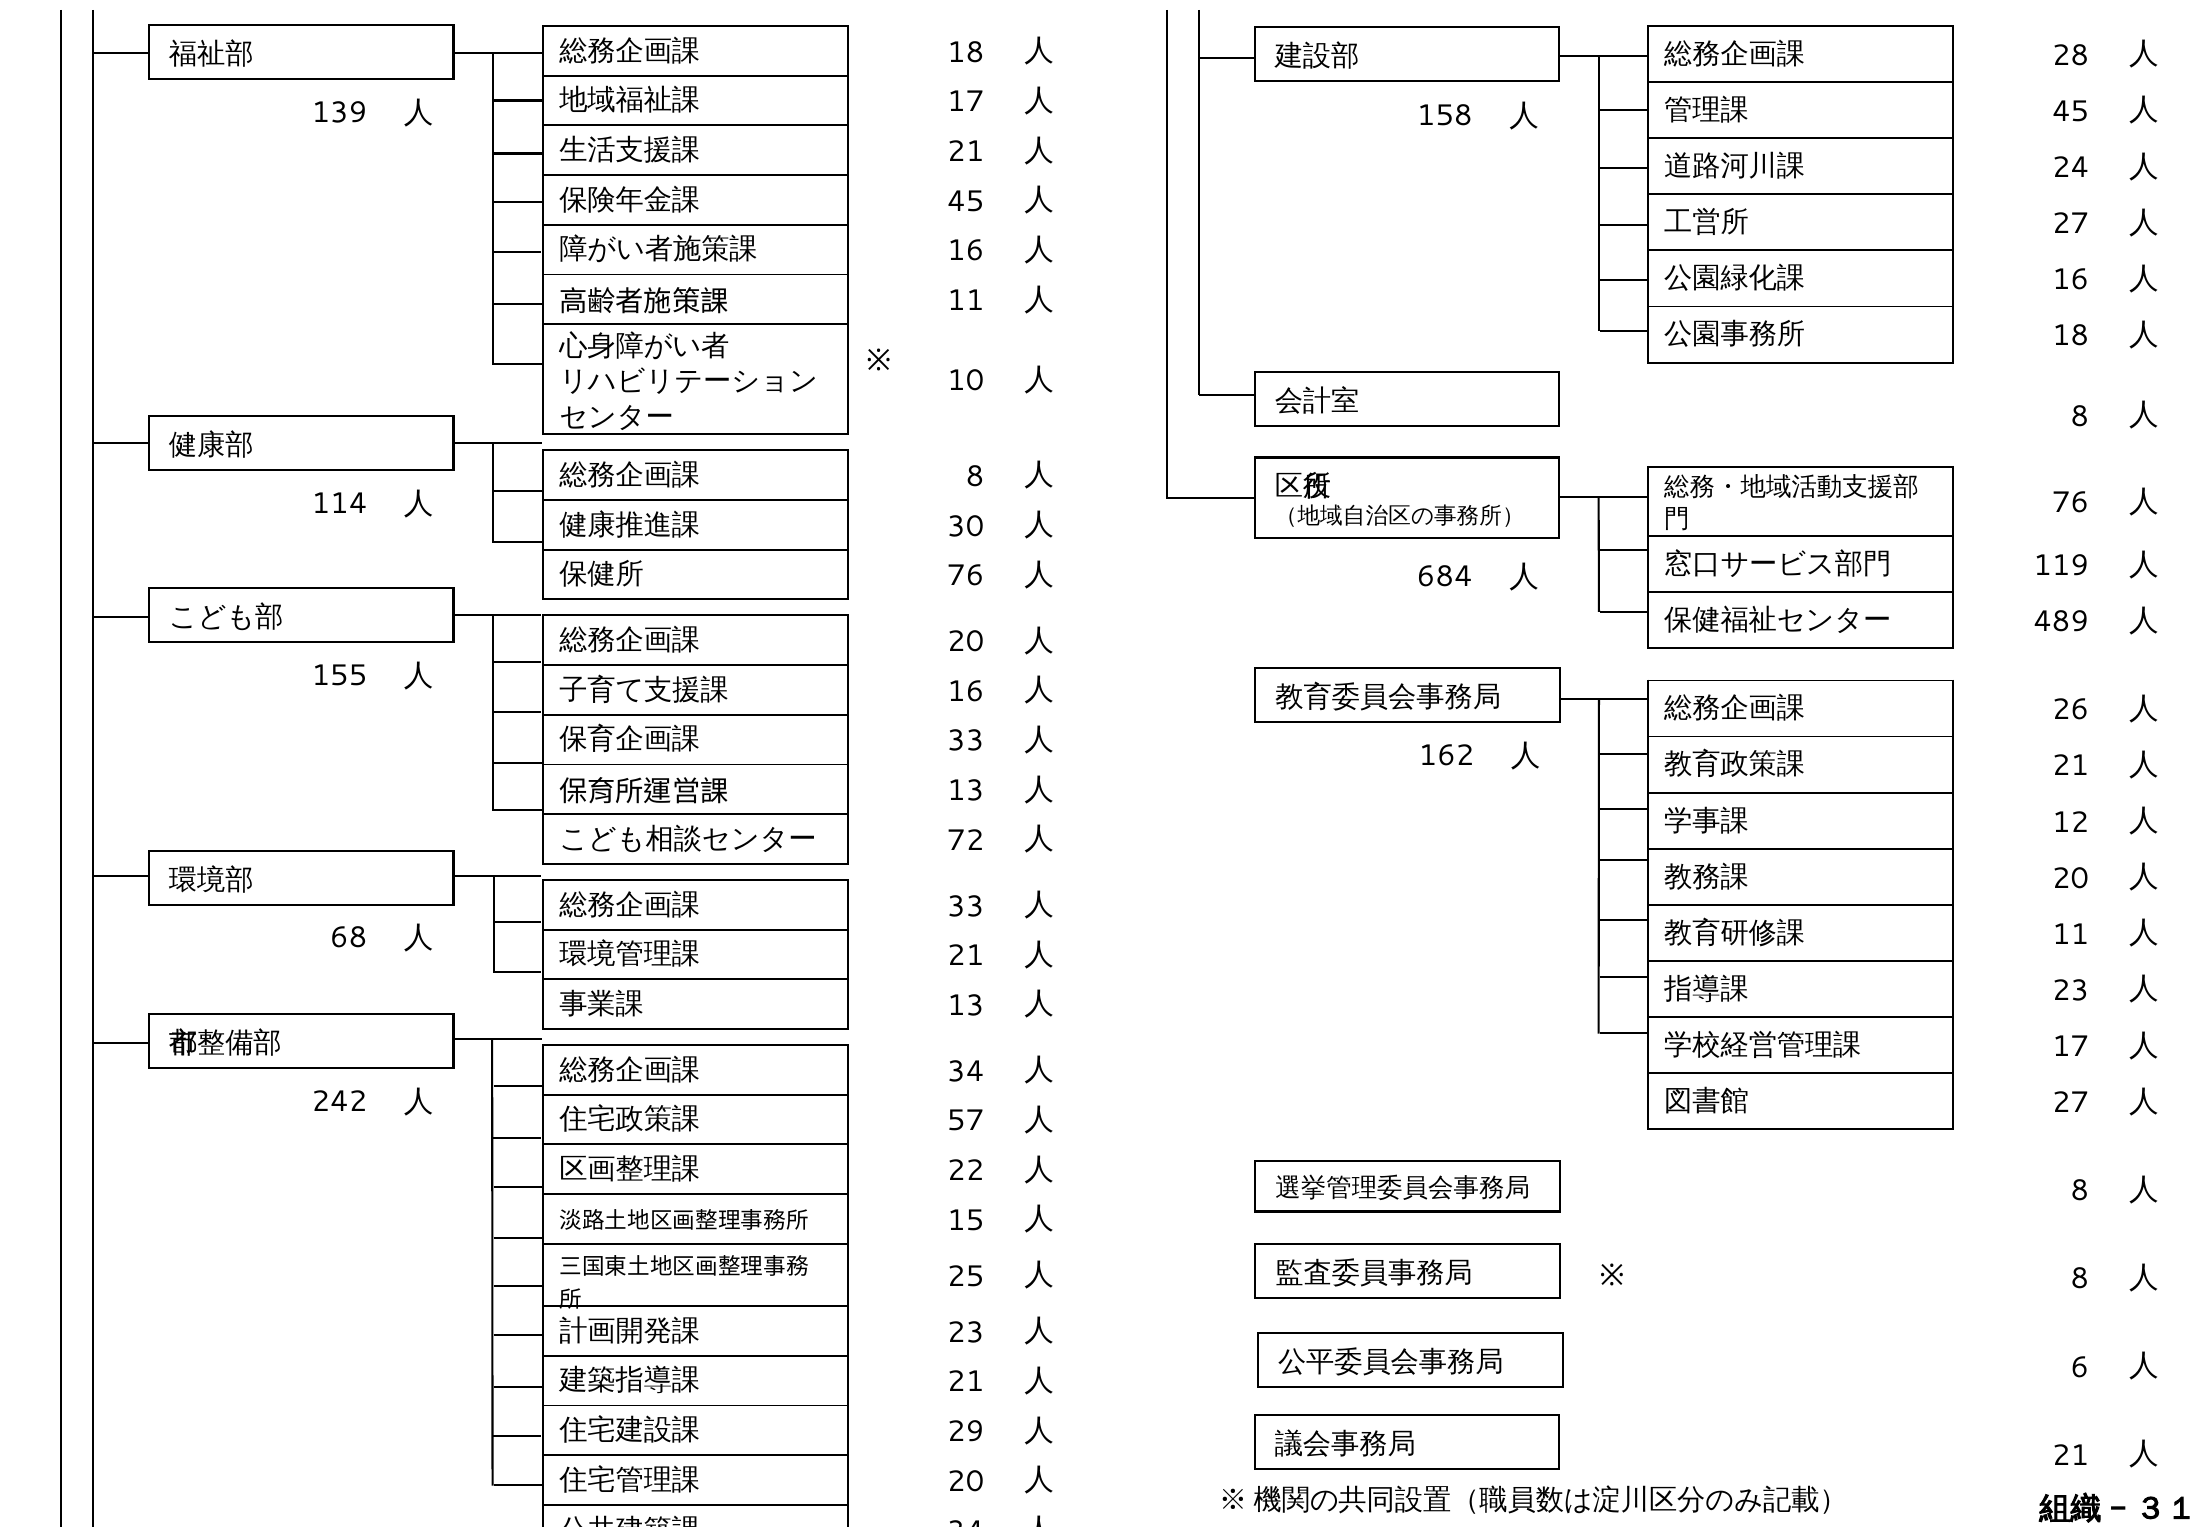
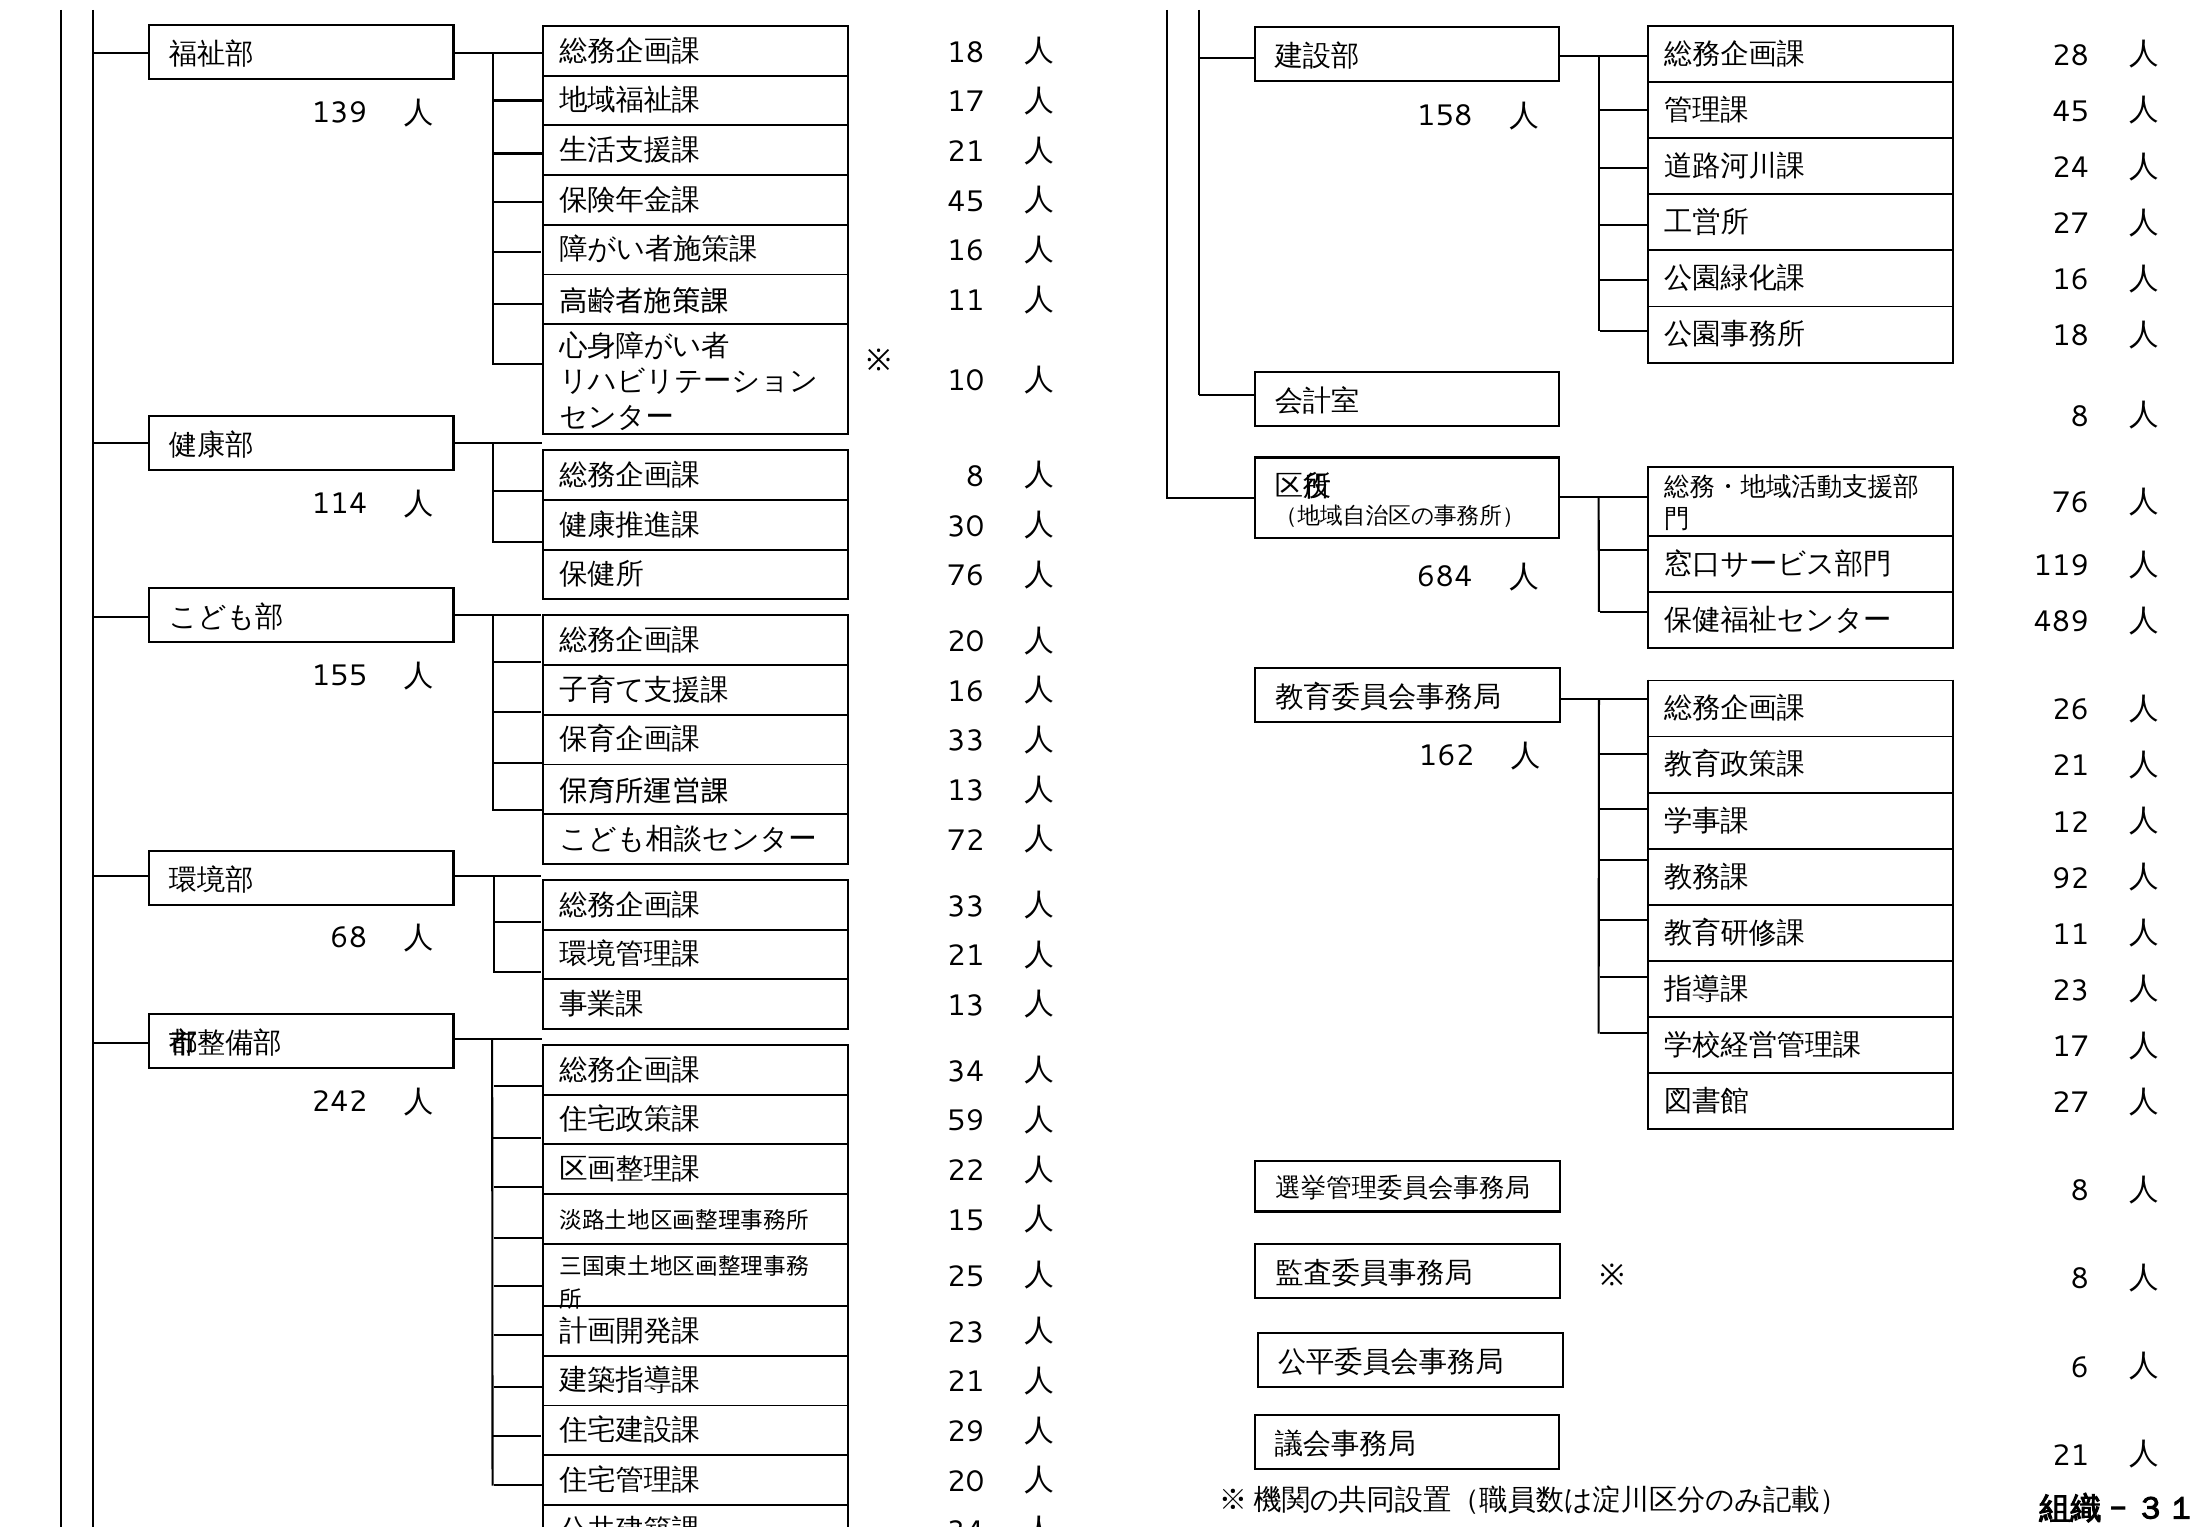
20: 20 -> 92 (2071, 878)
57: 57 -> 59 (966, 1121)
